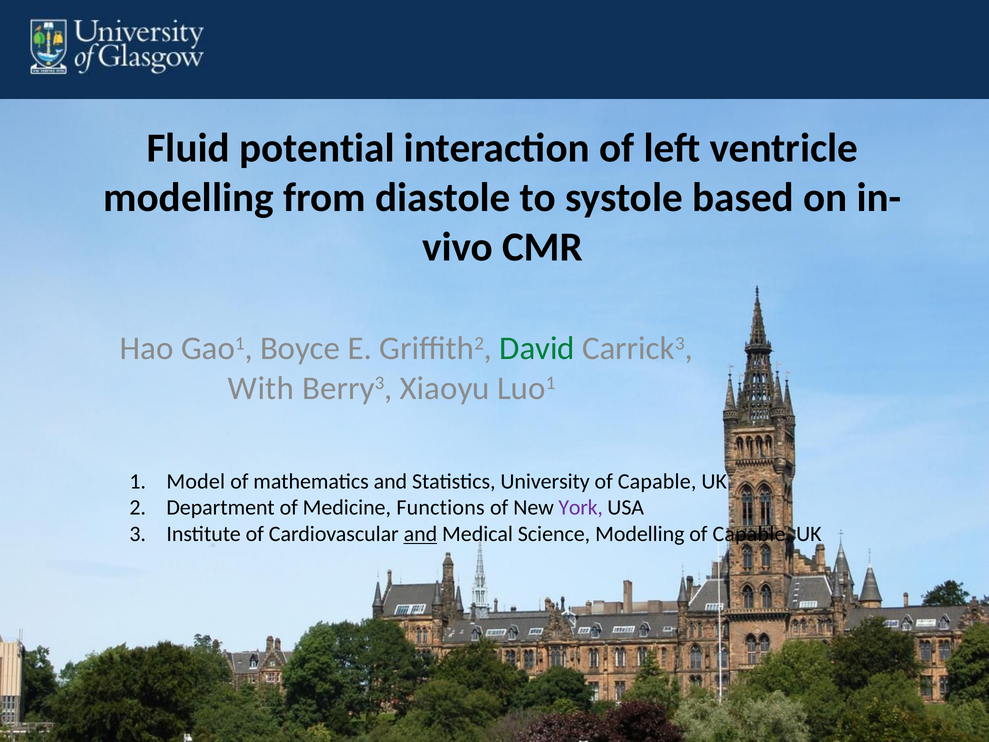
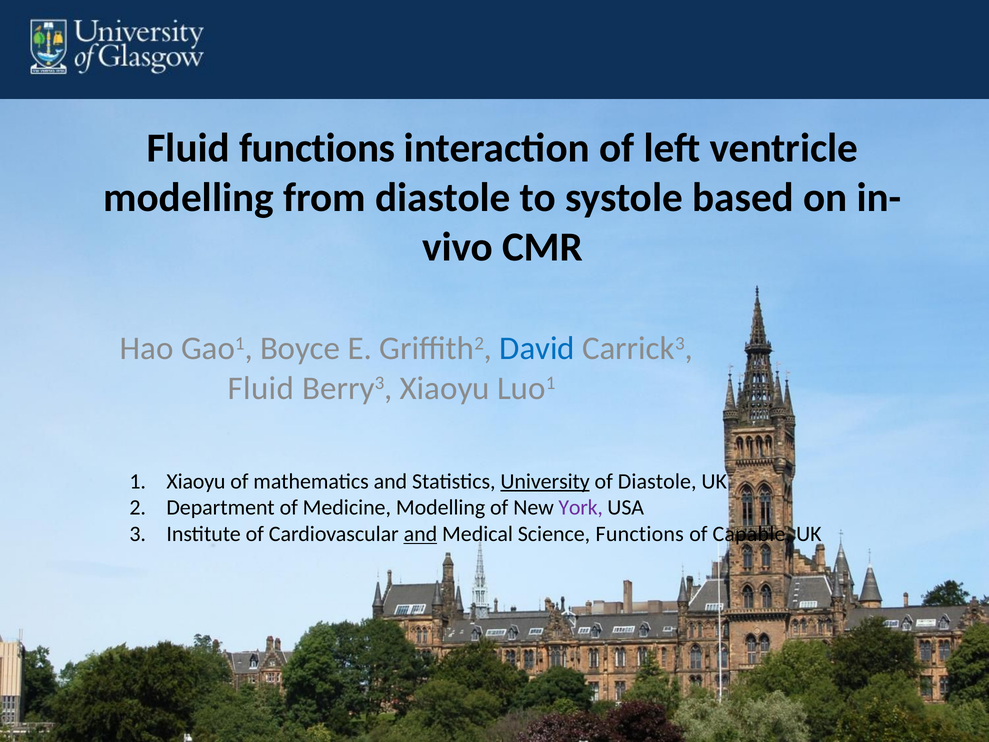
Fluid potential: potential -> functions (317, 148)
David colour: green -> blue (537, 348)
With: With -> Fluid (261, 388)
Model: Model -> Xiaoyu (196, 481)
University underline: none -> present (545, 481)
Capable: Capable -> Diastole (657, 481)
Medicine Functions: Functions -> Modelling (441, 507)
Science Modelling: Modelling -> Functions (640, 534)
